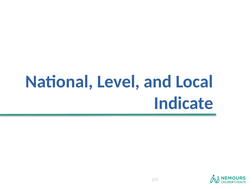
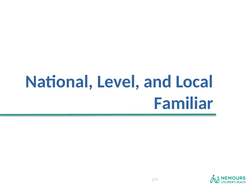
Indicate: Indicate -> Familiar (184, 103)
